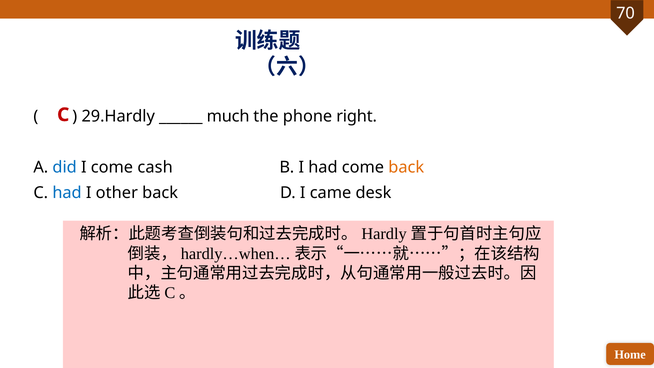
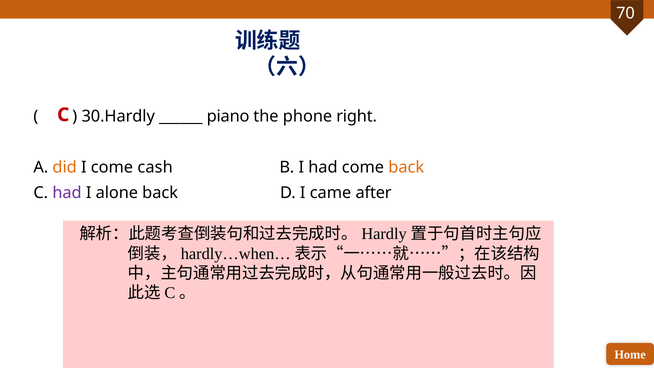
29.Hardly: 29.Hardly -> 30.Hardly (118, 116)
much: much -> piano (228, 116)
did colour: blue -> orange (65, 167)
had colour: blue -> purple (67, 193)
other: other -> alone (117, 193)
desk: desk -> after (374, 193)
